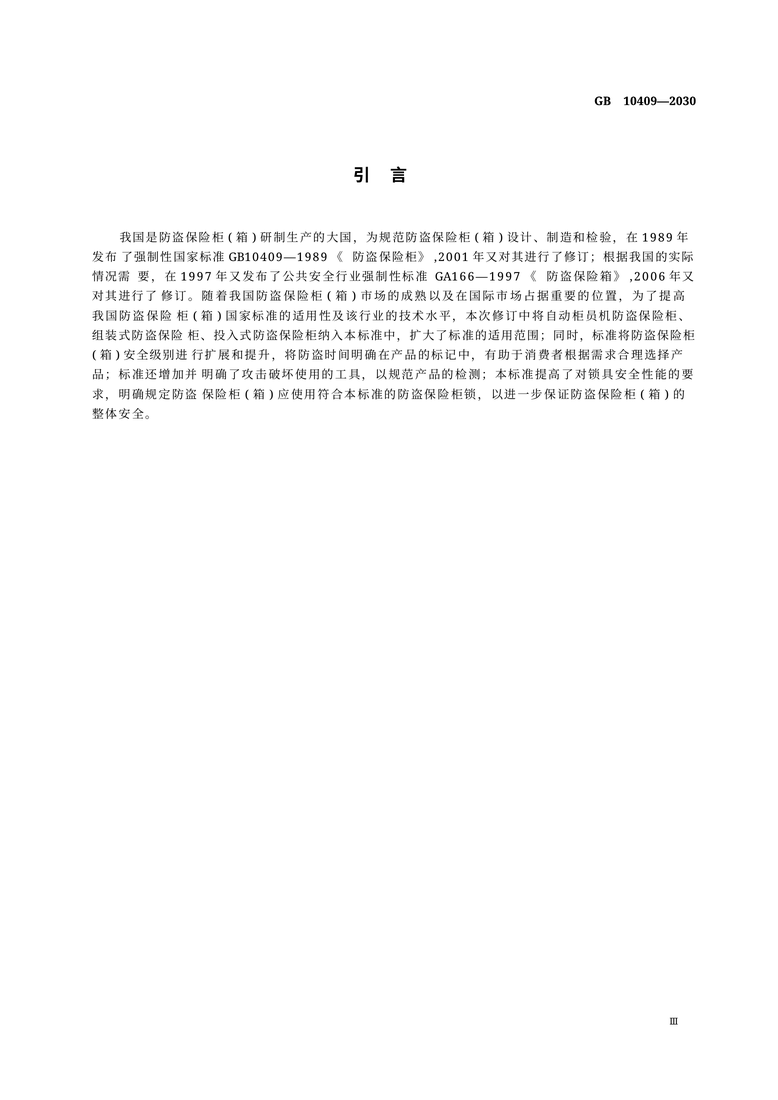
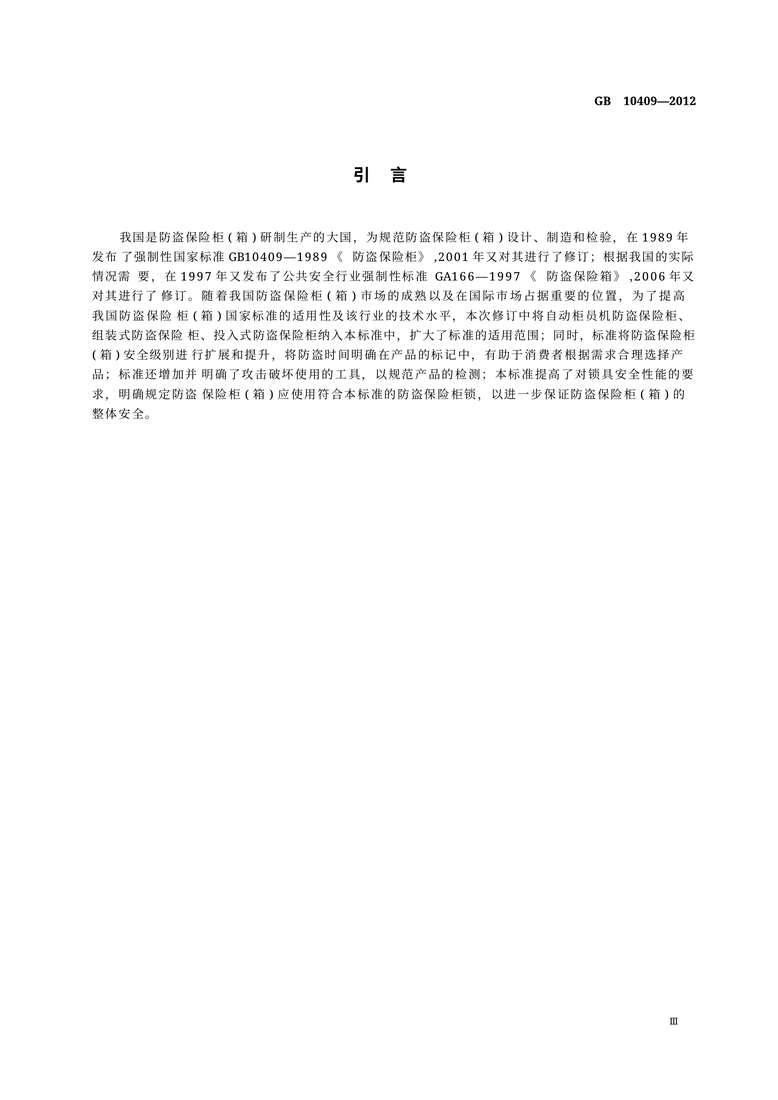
10409—2030: 10409—2030 -> 10409—2012 (660, 101)
